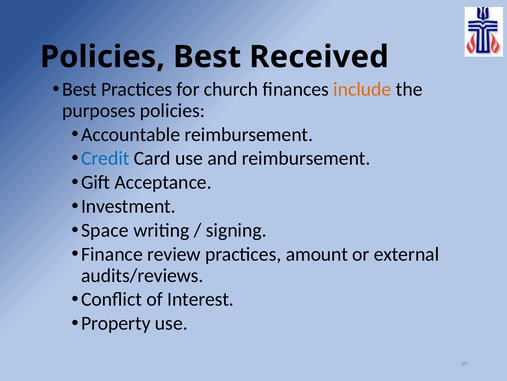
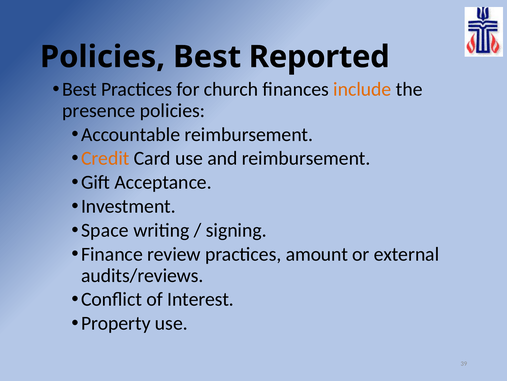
Received: Received -> Reported (319, 57)
purposes: purposes -> presence (99, 110)
Credit colour: blue -> orange (105, 158)
